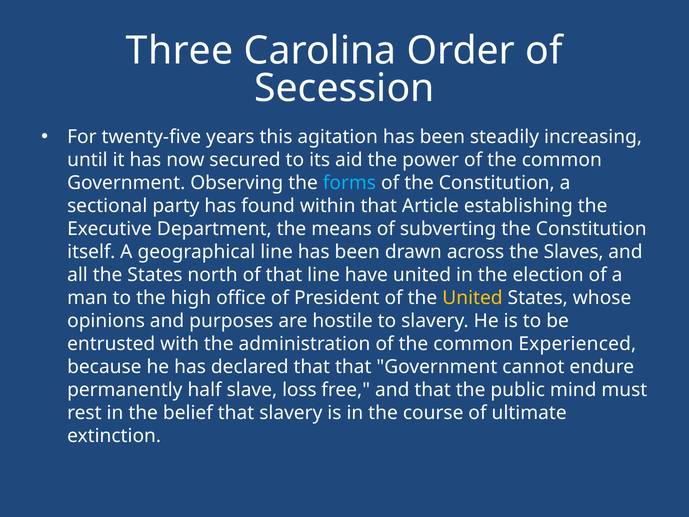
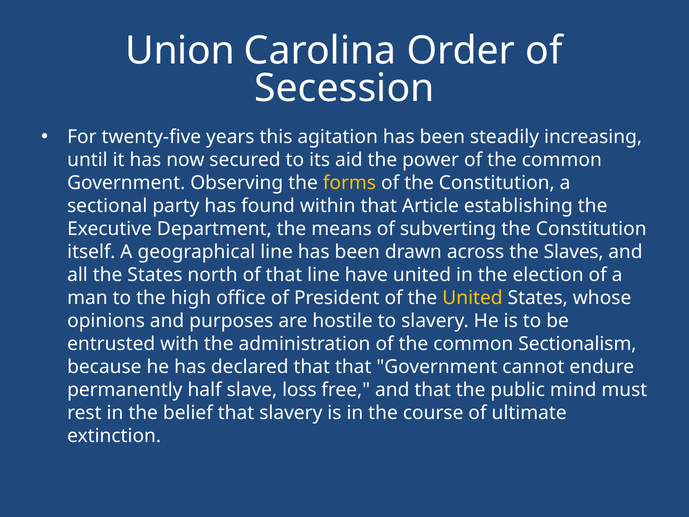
Three: Three -> Union (180, 51)
forms colour: light blue -> yellow (349, 183)
Experienced: Experienced -> Sectionalism (577, 344)
